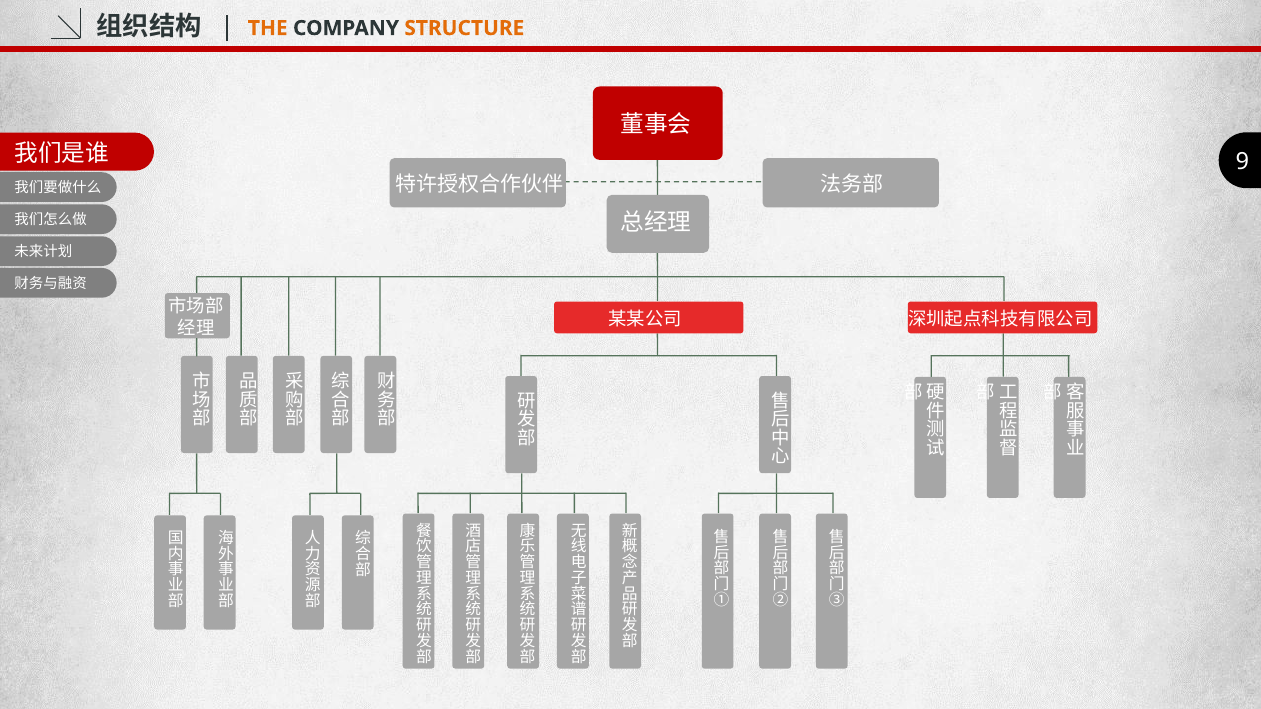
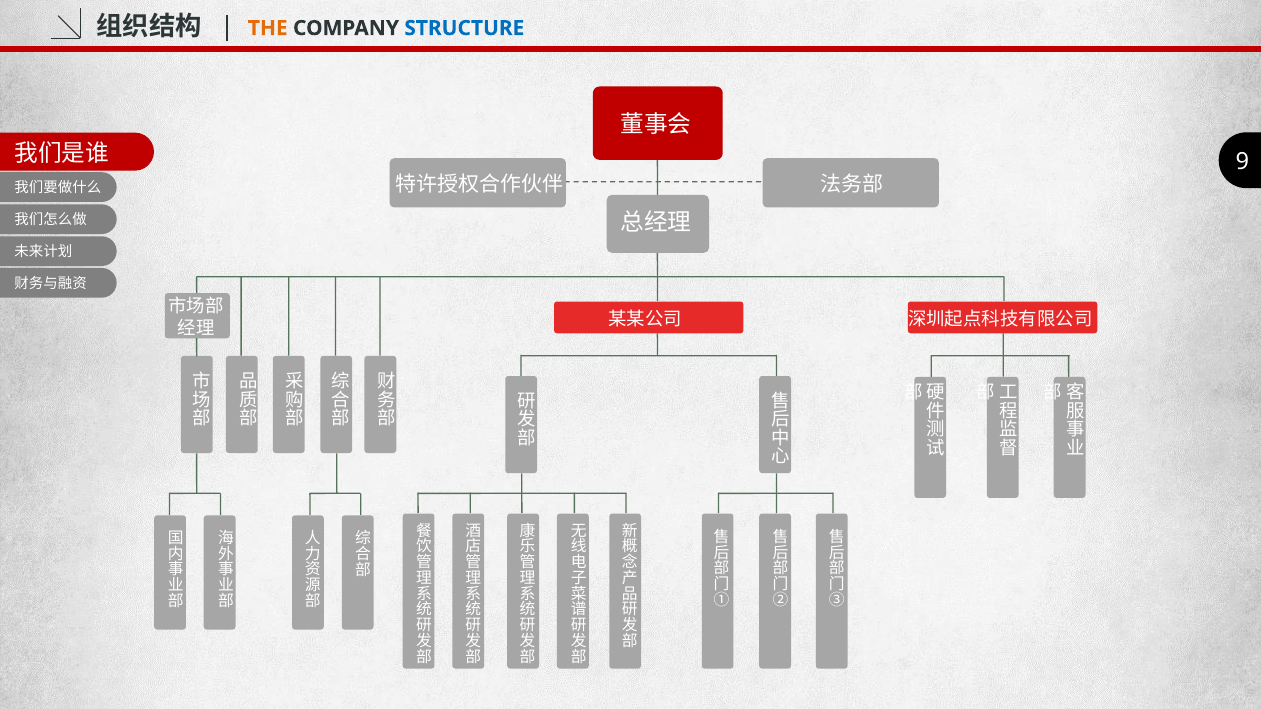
STRUCTURE colour: orange -> blue (464, 28)
